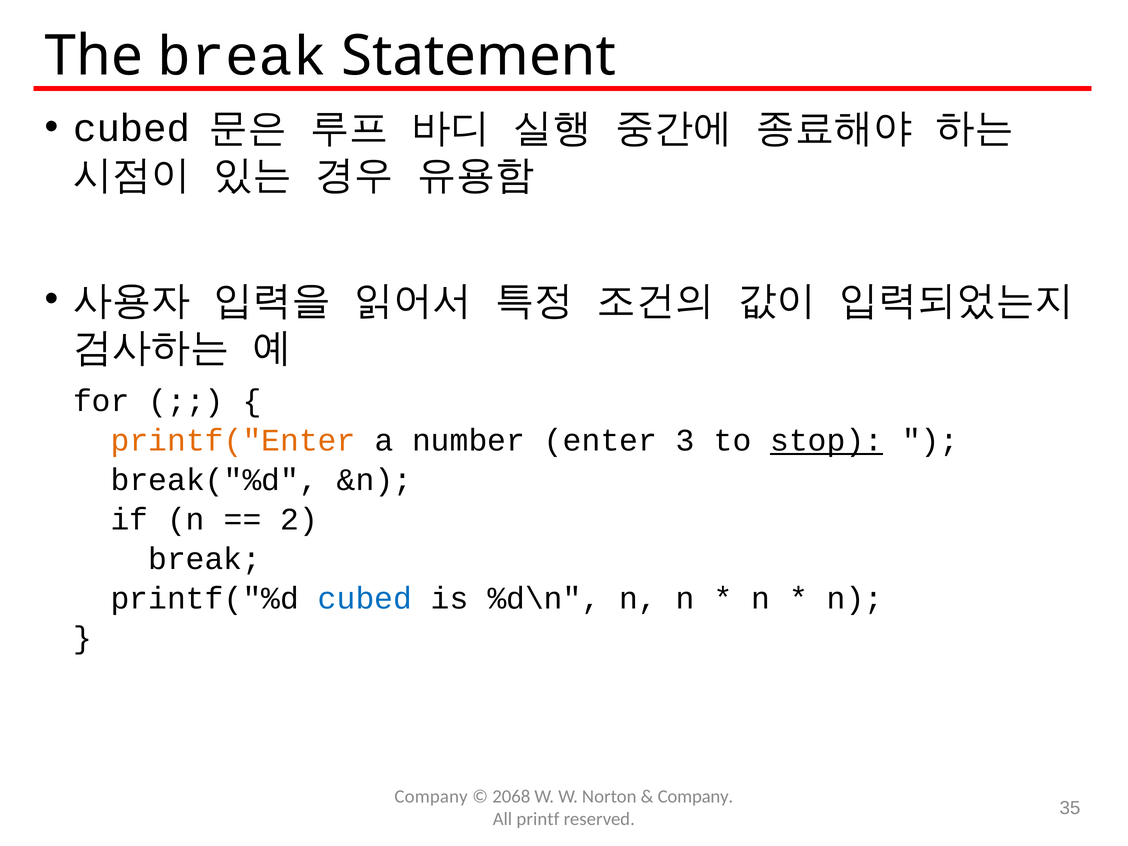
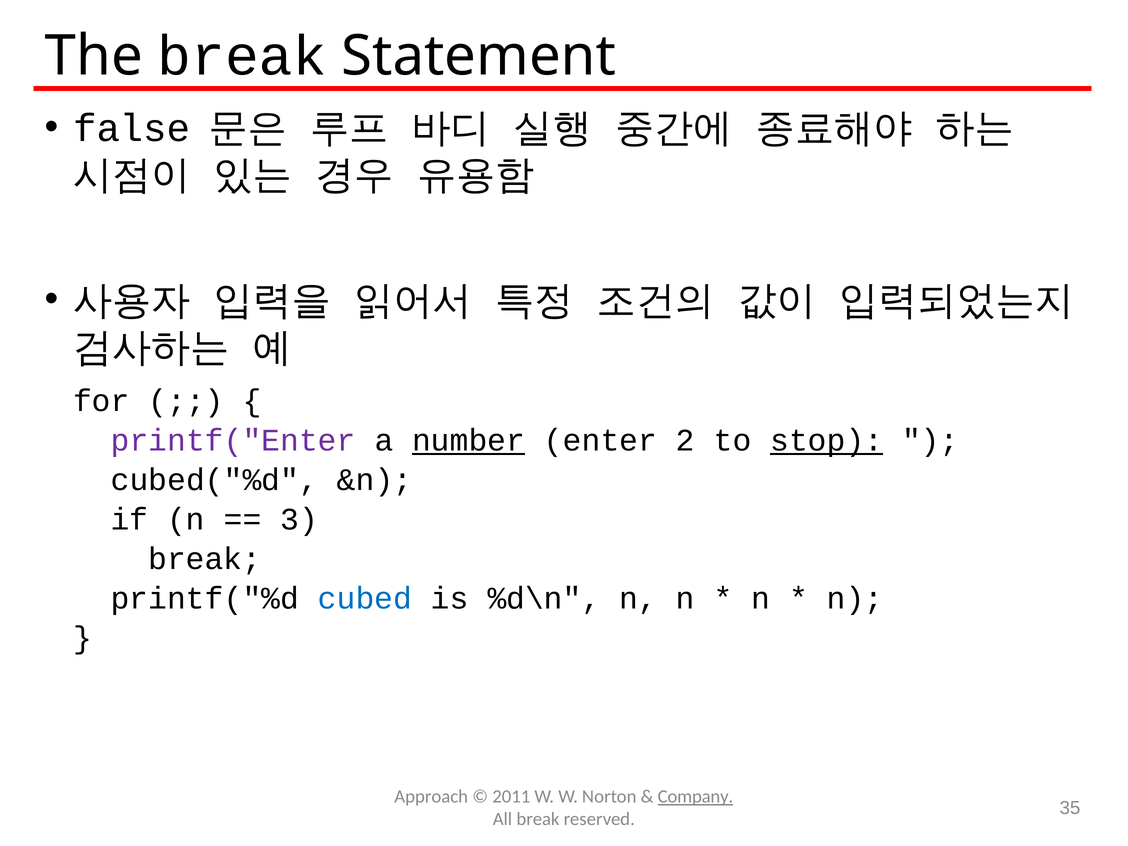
cubed: cubed -> false (132, 129)
printf("Enter colour: orange -> purple (233, 440)
number underline: none -> present (469, 440)
3: 3 -> 2 (685, 440)
break("%d: break("%d -> cubed("%d (214, 480)
2: 2 -> 3 (299, 520)
Company: Company -> Approach (431, 797)
2068: 2068 -> 2011 (511, 797)
Company underline: none -> present (695, 797)
All printf: printf -> break (538, 819)
